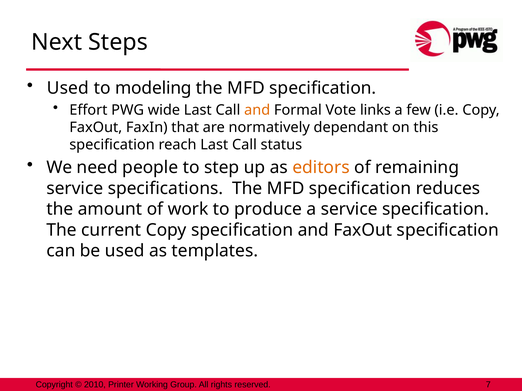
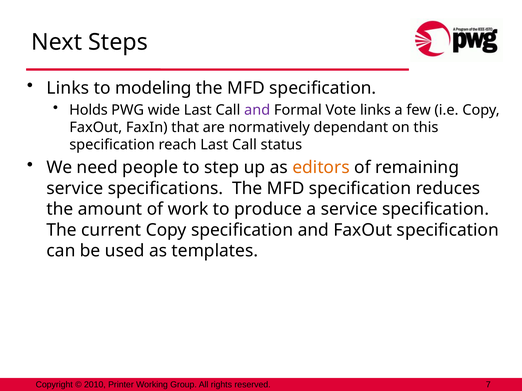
Used: Used -> Links (68, 88)
Effort: Effort -> Holds (88, 110)
and colour: orange -> purple (257, 110)
